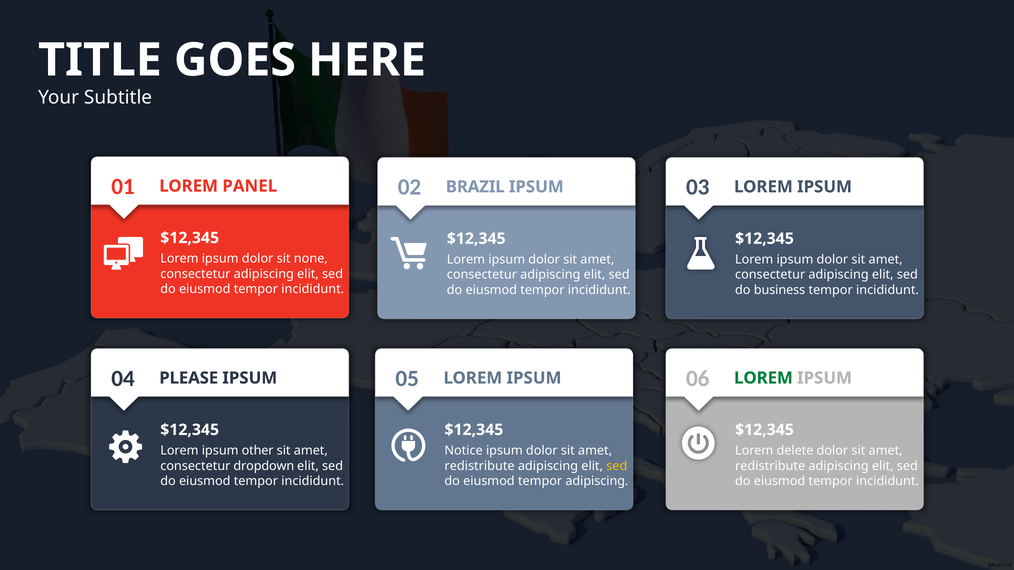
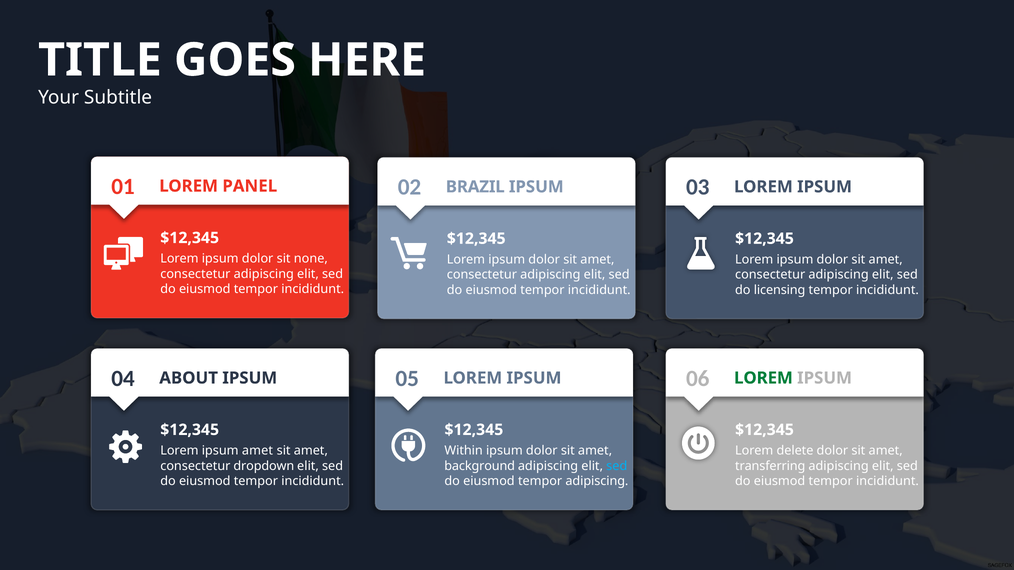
business: business -> licensing (780, 290)
PLEASE: PLEASE -> ABOUT (189, 378)
ipsum other: other -> amet (258, 451)
Notice: Notice -> Within (464, 451)
redistribute: redistribute -> background (480, 466)
sed colour: yellow -> light blue (617, 466)
redistribute: redistribute -> transferring (770, 466)
